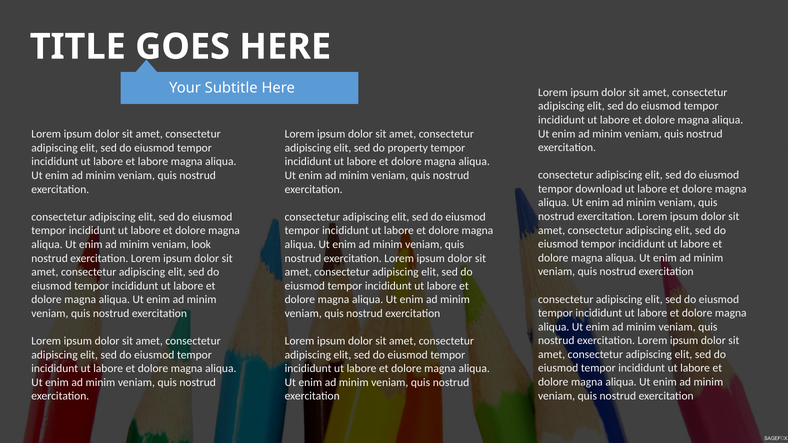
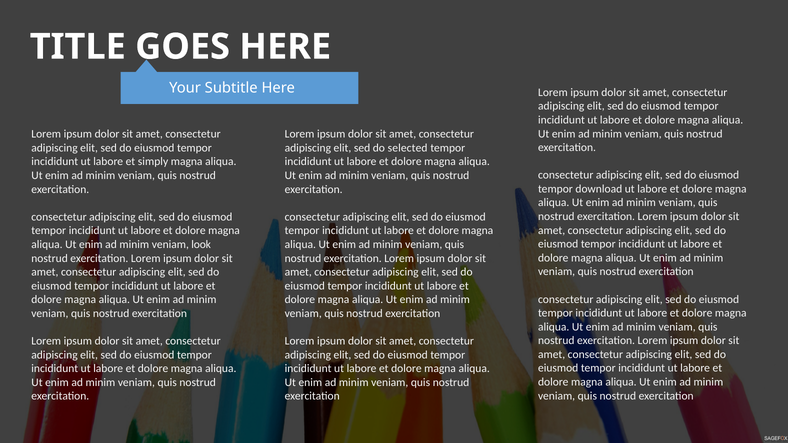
property: property -> selected (408, 148)
et labore: labore -> simply (153, 162)
